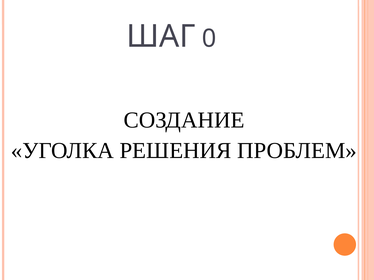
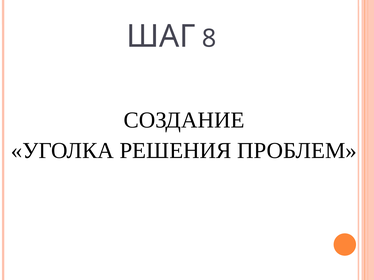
0: 0 -> 8 (209, 39)
